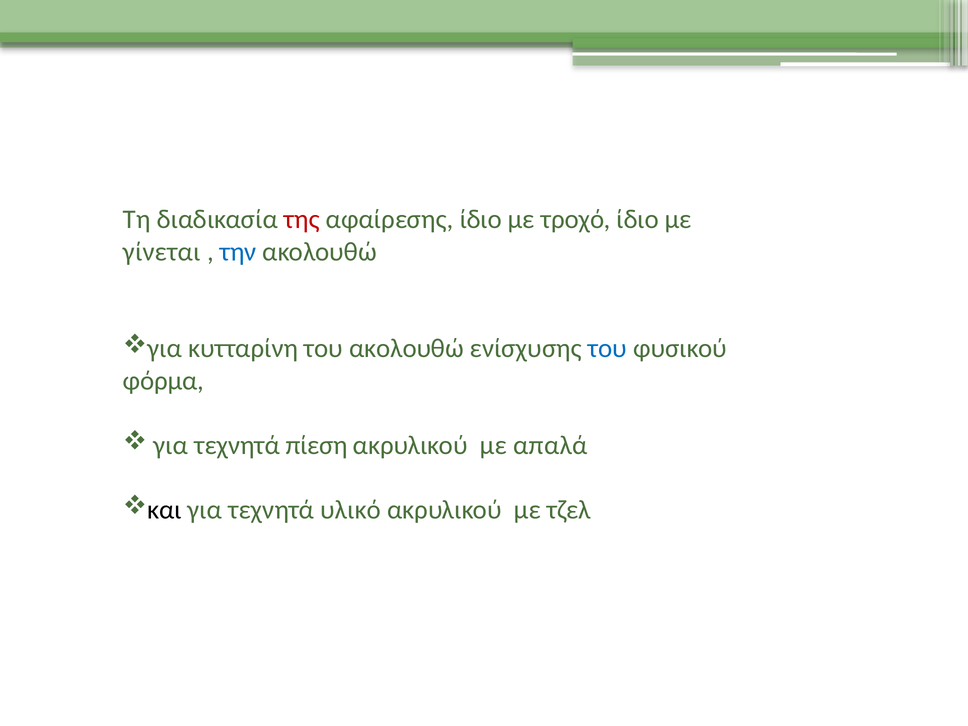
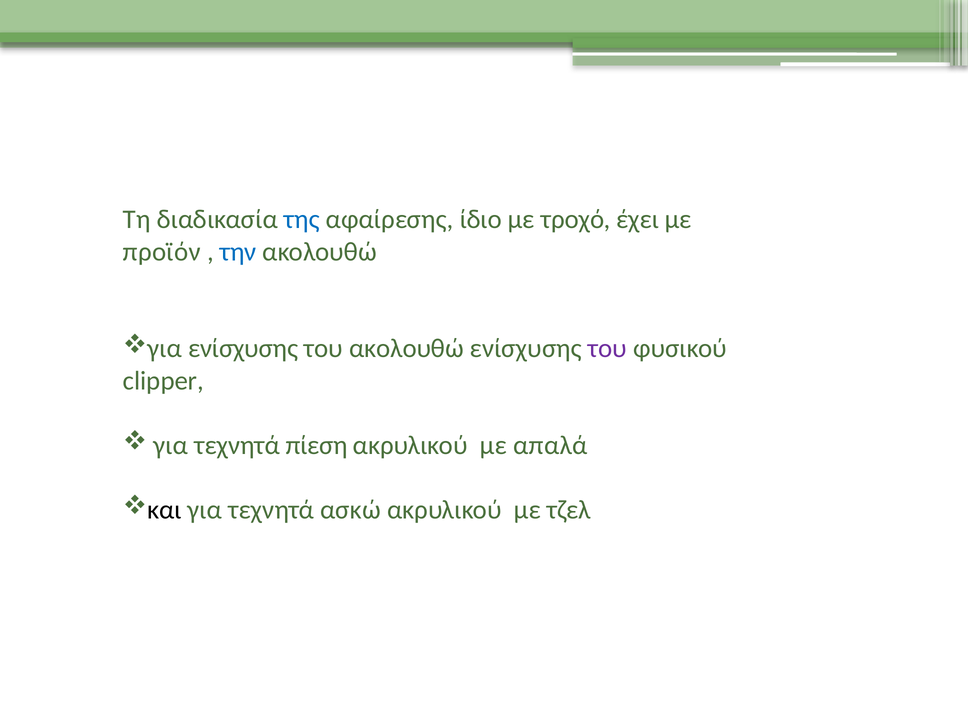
της colour: red -> blue (302, 219)
τροχό ίδιο: ίδιο -> έχει (638, 219)
γίνεται: γίνεται -> προϊόν (162, 252)
για κυτταρίνη: κυτταρίνη -> ενίσχυσης (243, 348)
του colour: blue -> purple (607, 348)
φόρμα: φόρμα -> clipper (163, 381)
υλικό: υλικό -> ασκώ (351, 510)
